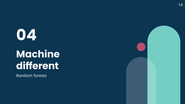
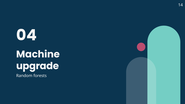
different: different -> upgrade (38, 66)
